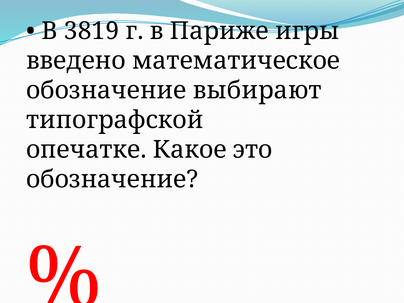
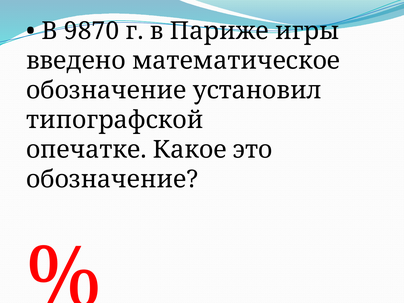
3819: 3819 -> 9870 (92, 31)
выбирают: выбирают -> установил (257, 90)
